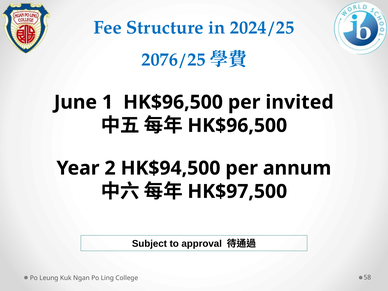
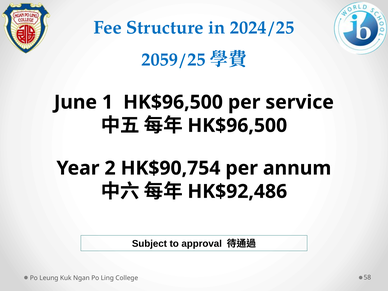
2076/25: 2076/25 -> 2059/25 (173, 60)
invited: invited -> service (300, 102)
HK$94,500: HK$94,500 -> HK$90,754 (171, 168)
HK$97,500: HK$97,500 -> HK$92,486 (237, 191)
